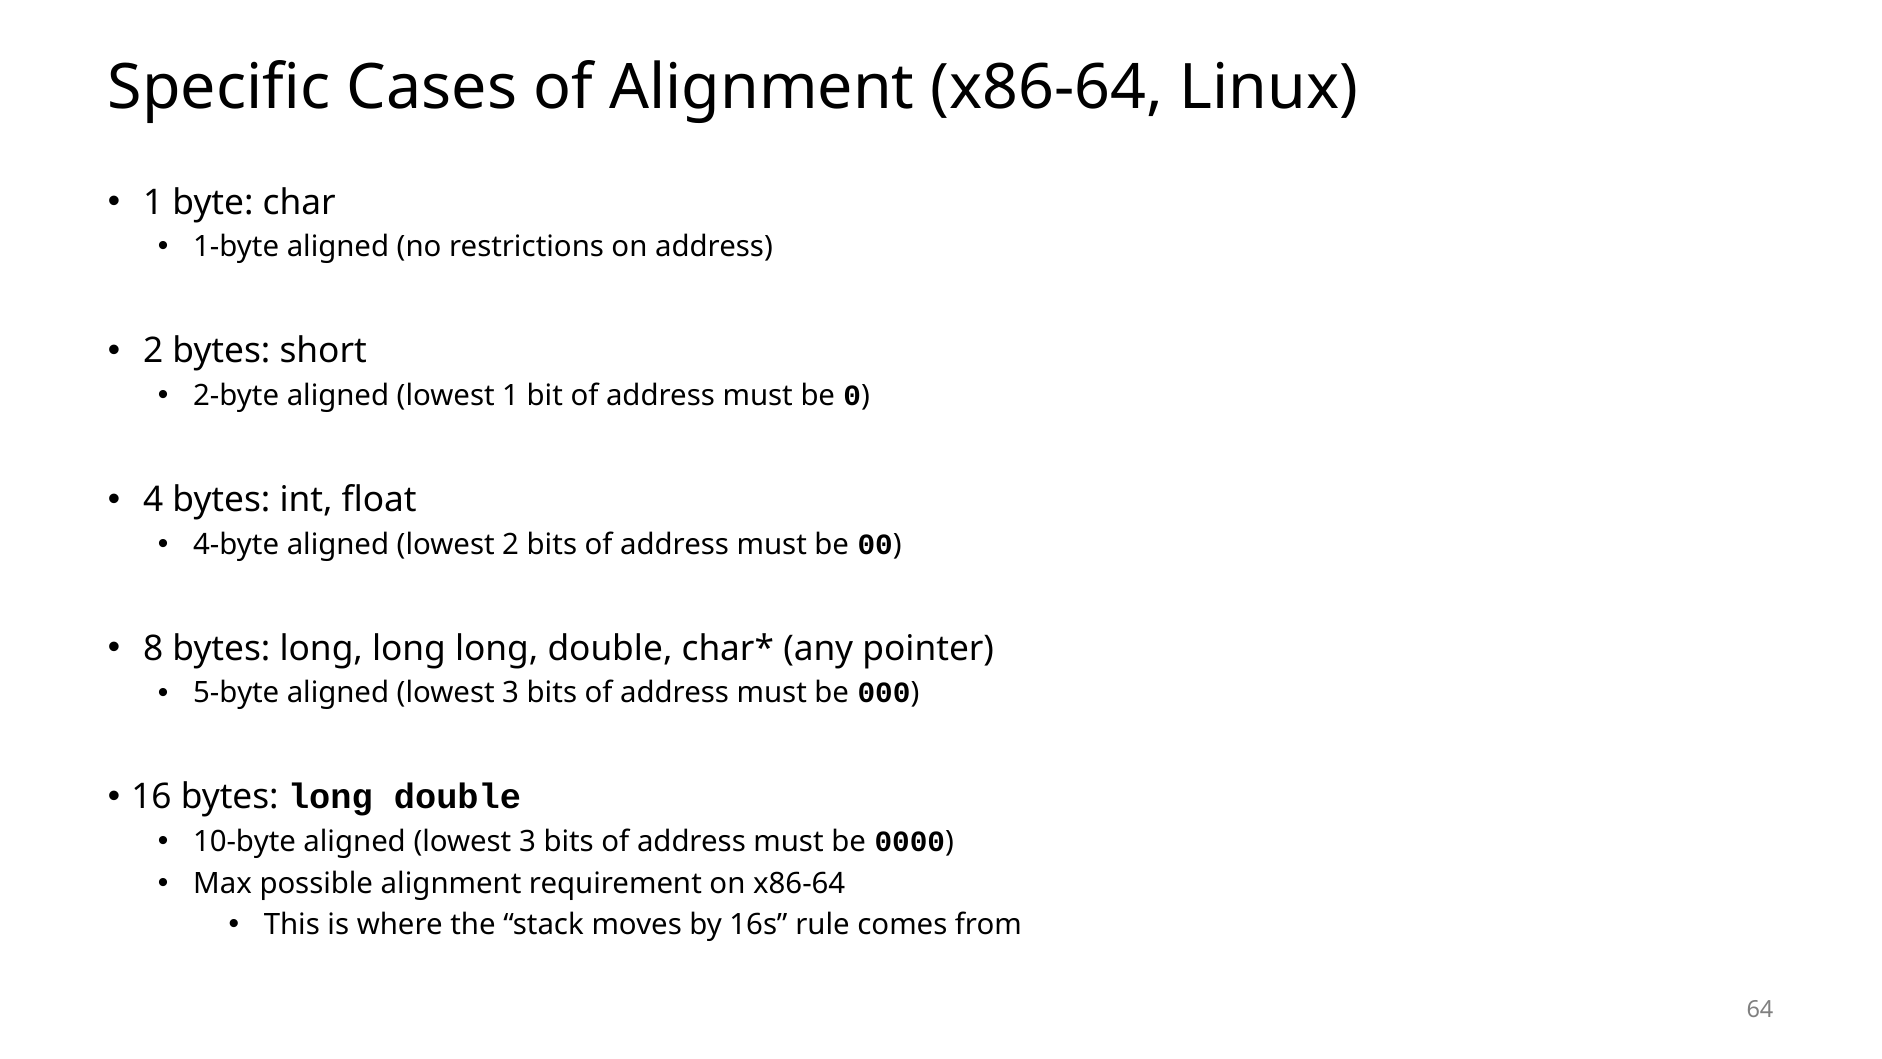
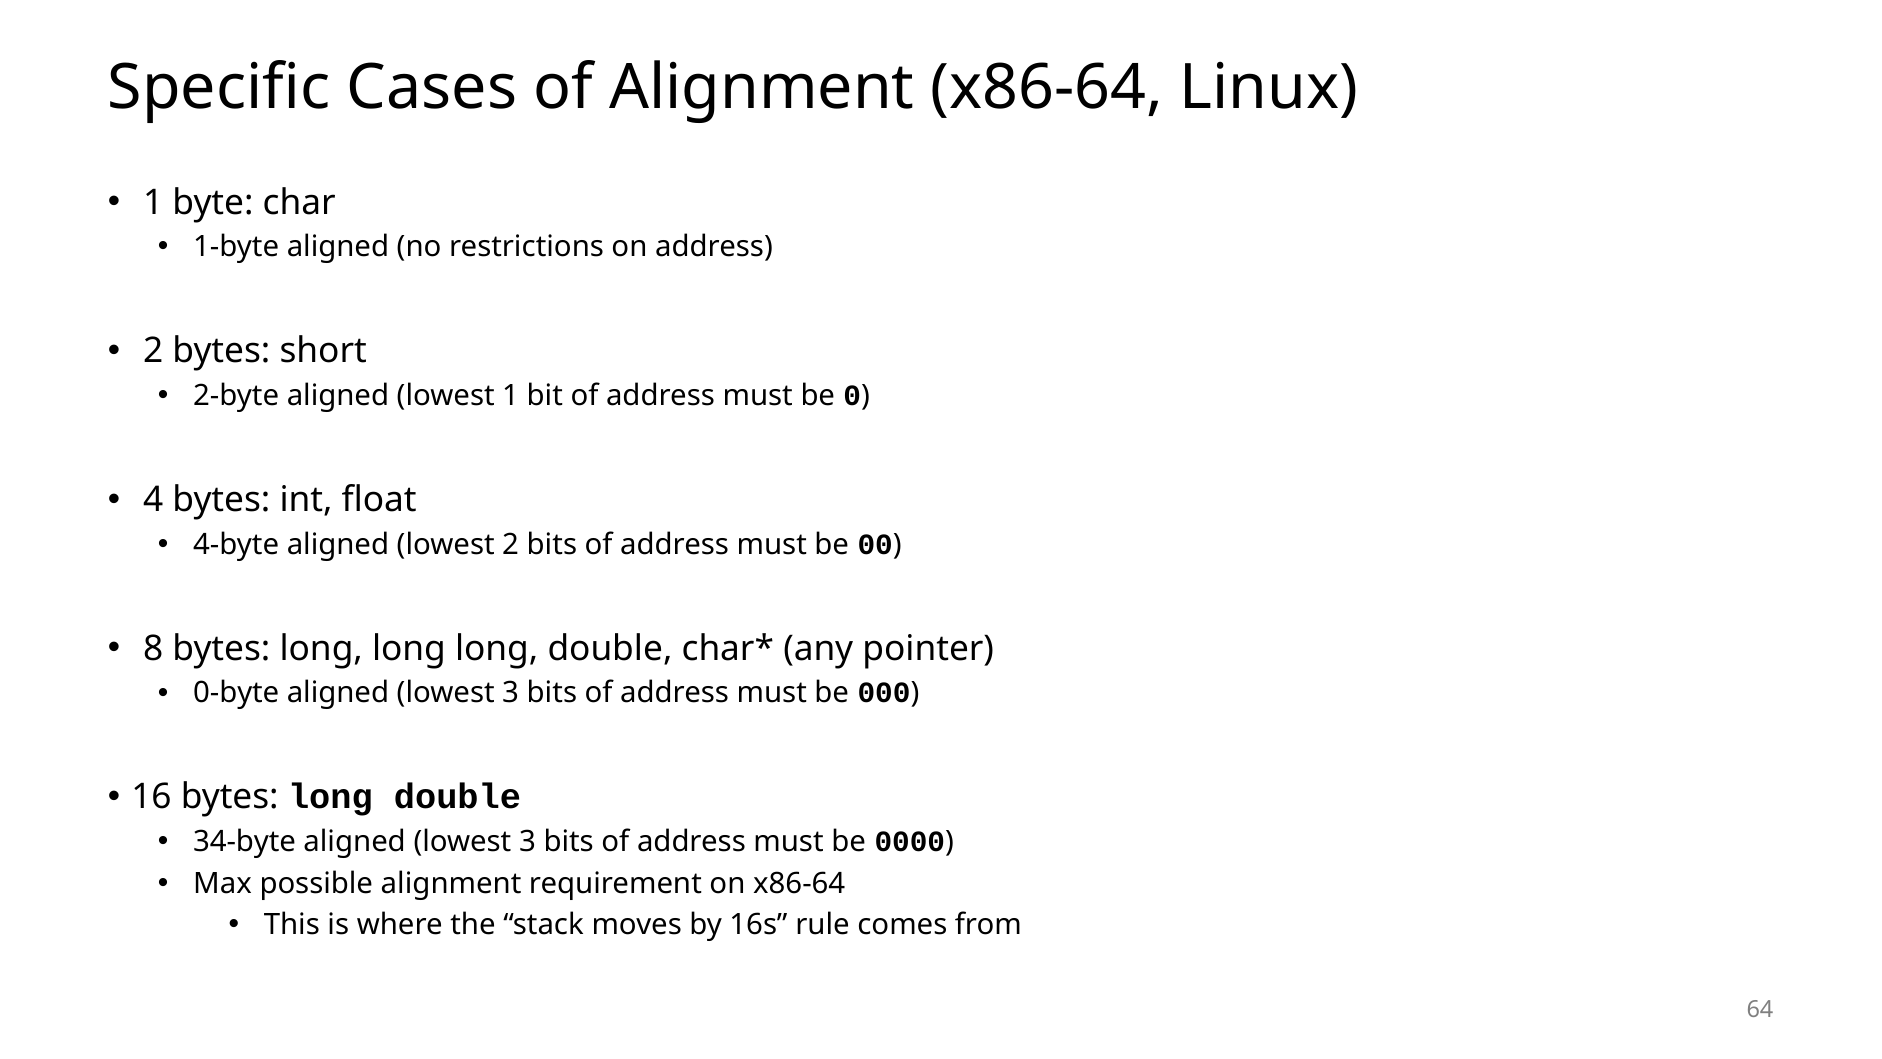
5-byte: 5-byte -> 0-byte (236, 693)
10-byte: 10-byte -> 34-byte (245, 842)
